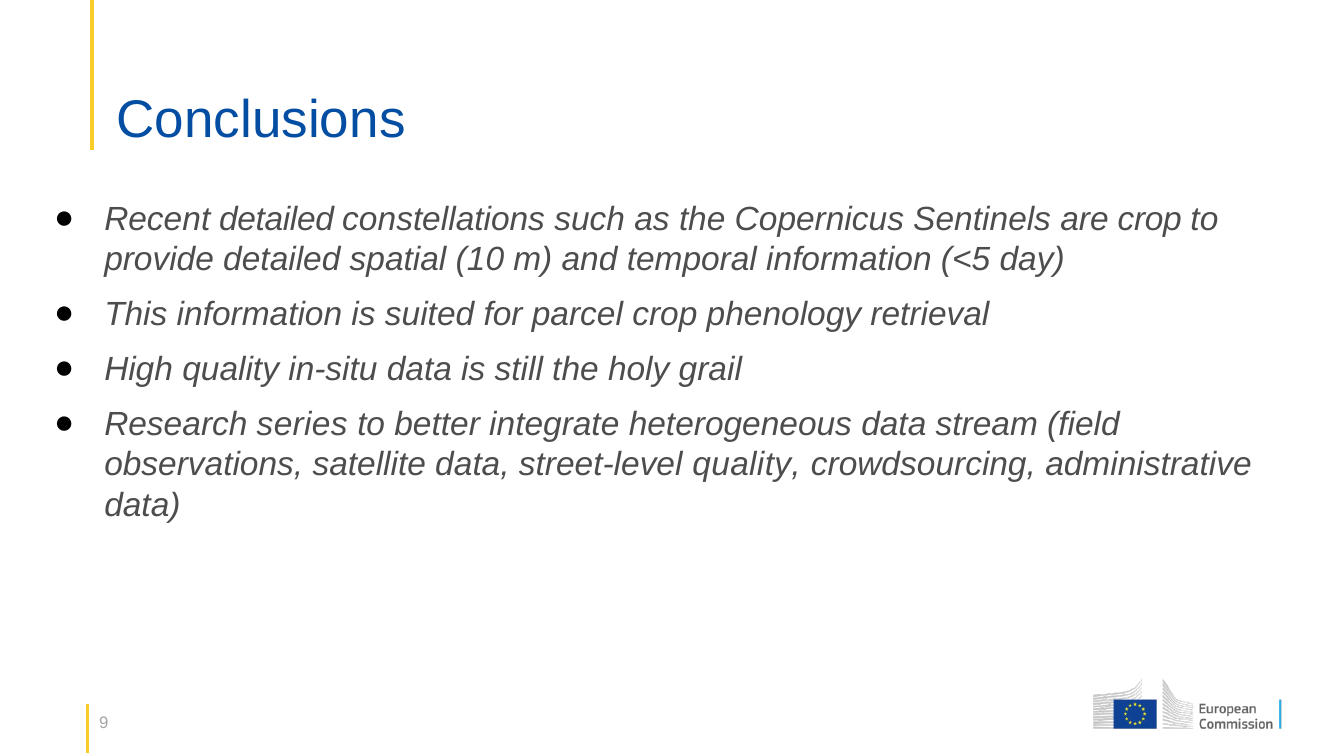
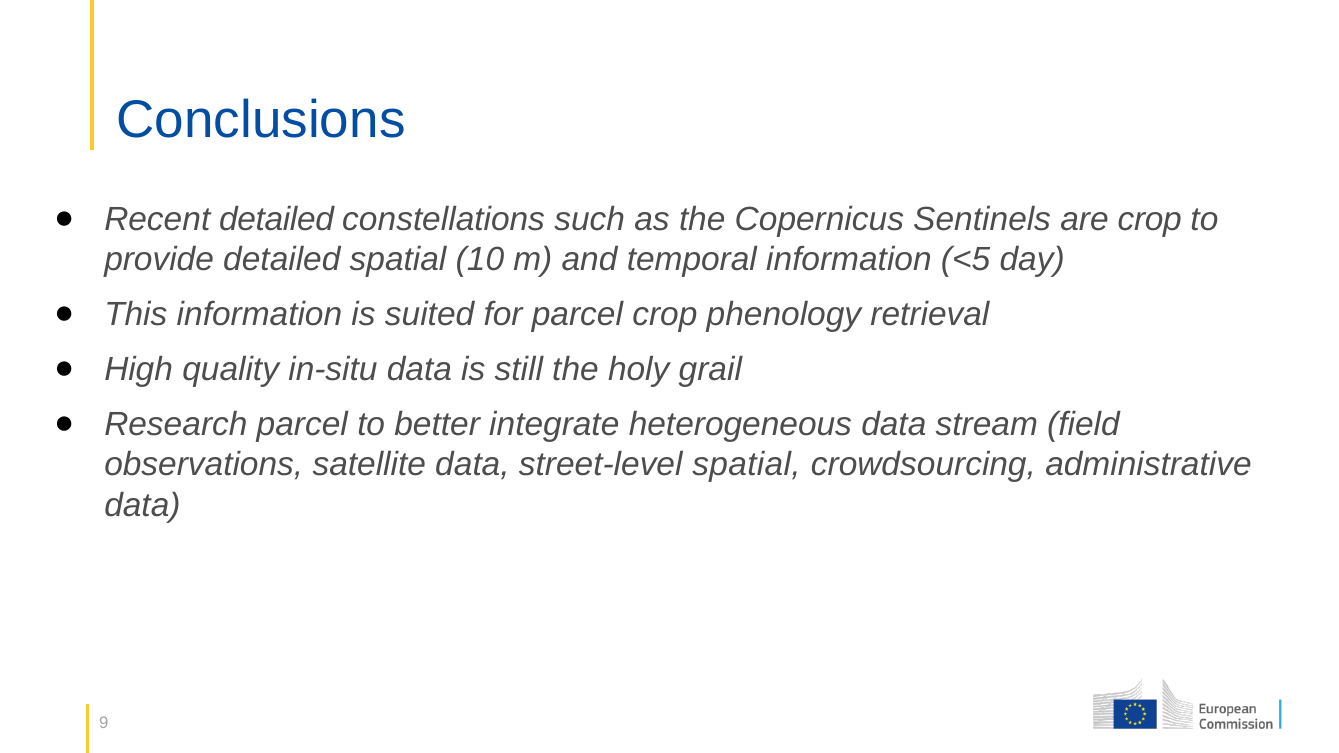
Research series: series -> parcel (302, 425)
street-level quality: quality -> spatial (747, 465)
